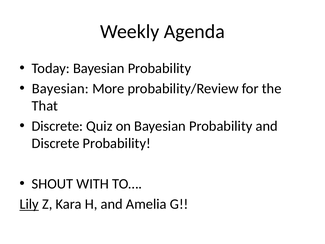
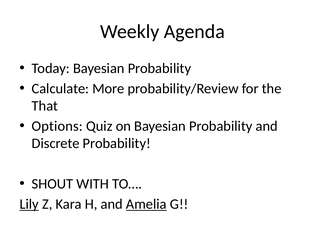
Bayesian: Bayesian -> Calculate (60, 88)
Discrete: Discrete -> Options (57, 126)
Amelia underline: none -> present (146, 204)
